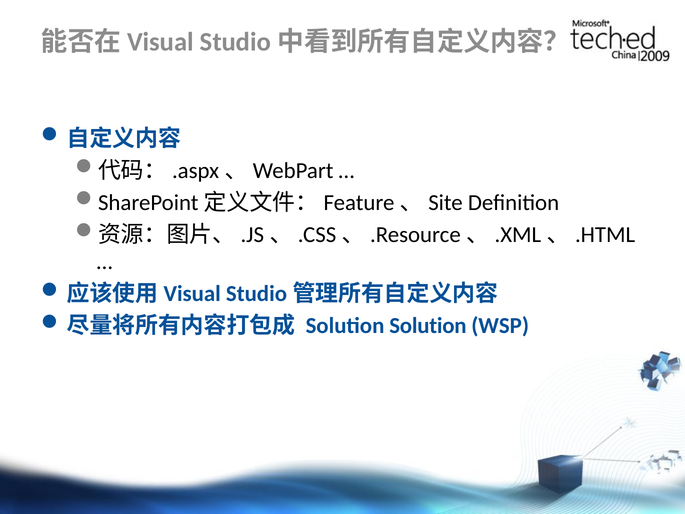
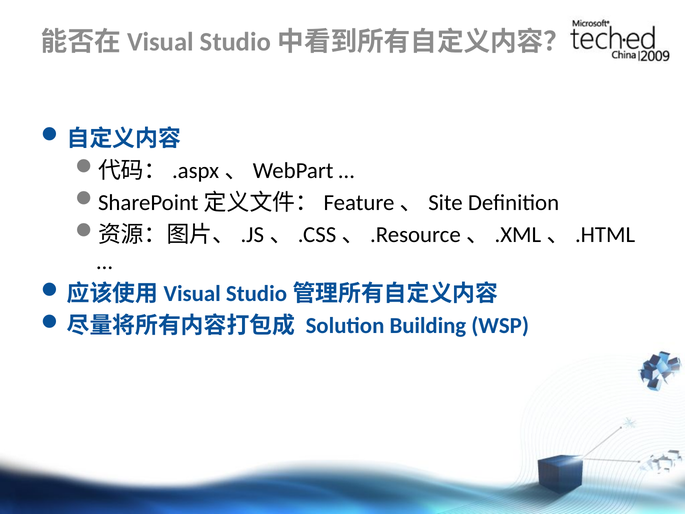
Solution Solution: Solution -> Building (428, 326)
